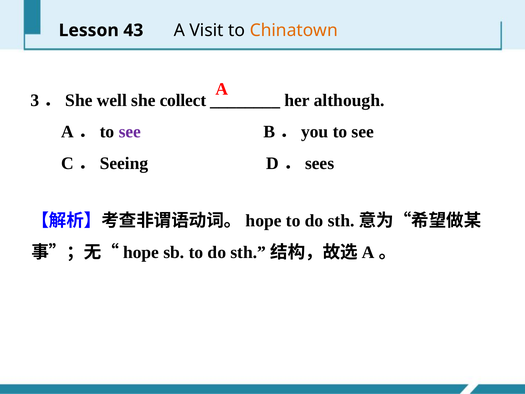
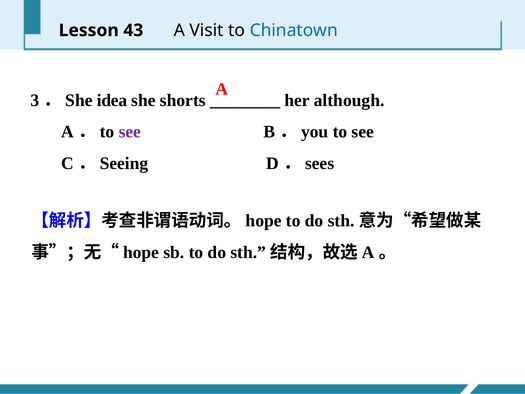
Chinatown colour: orange -> blue (294, 30)
well: well -> idea (112, 100)
collect: collect -> shorts (183, 100)
